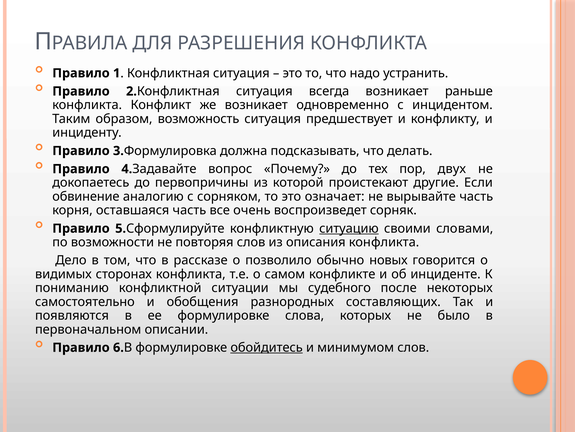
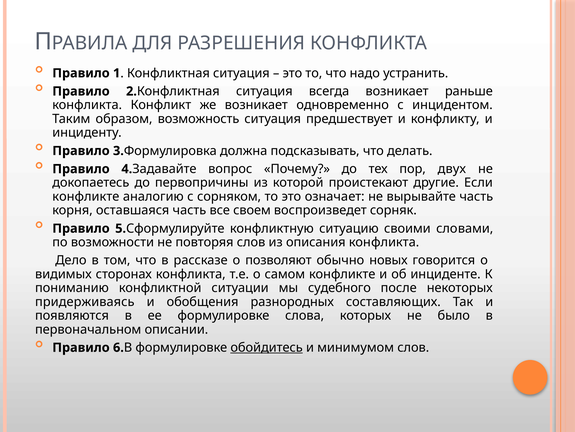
обвинение: обвинение -> конфликте (86, 196)
очень: очень -> своем (252, 210)
ситуацию underline: present -> none (349, 228)
позволило: позволило -> позволяют (278, 260)
самостоятельно: самостоятельно -> придерживаясь (85, 301)
